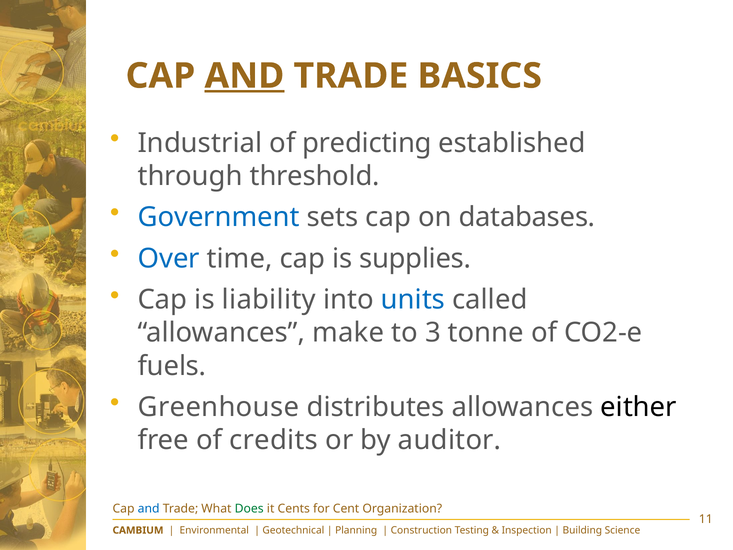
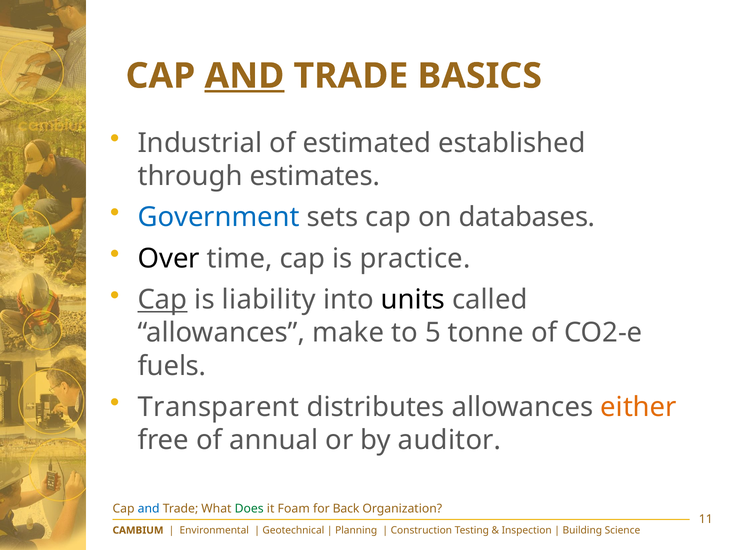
predicting: predicting -> estimated (367, 143)
threshold: threshold -> estimates (315, 176)
Over colour: blue -> black (169, 258)
supplies: supplies -> practice (415, 258)
Cap underline: none -> present (162, 300)
units colour: blue -> black (413, 300)
3: 3 -> 5 (433, 333)
Greenhouse: Greenhouse -> Transparent (218, 407)
either colour: black -> orange (639, 407)
credits: credits -> annual (274, 440)
Cents: Cents -> Foam (294, 508)
Cent: Cent -> Back (346, 508)
